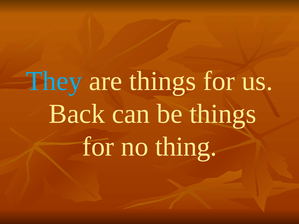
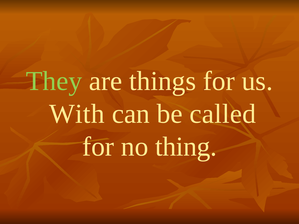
They colour: light blue -> light green (54, 81)
Back: Back -> With (77, 114)
be things: things -> called (223, 114)
